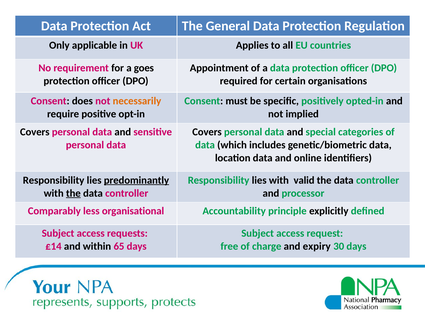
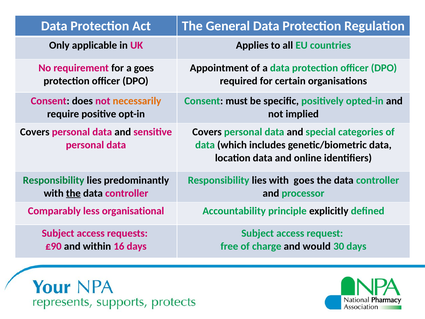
Responsibility colour: black -> green (54, 180)
predominantly underline: present -> none (136, 180)
with valid: valid -> goes (304, 180)
£14: £14 -> £90 (54, 246)
65: 65 -> 16 (119, 246)
expiry: expiry -> would (317, 246)
